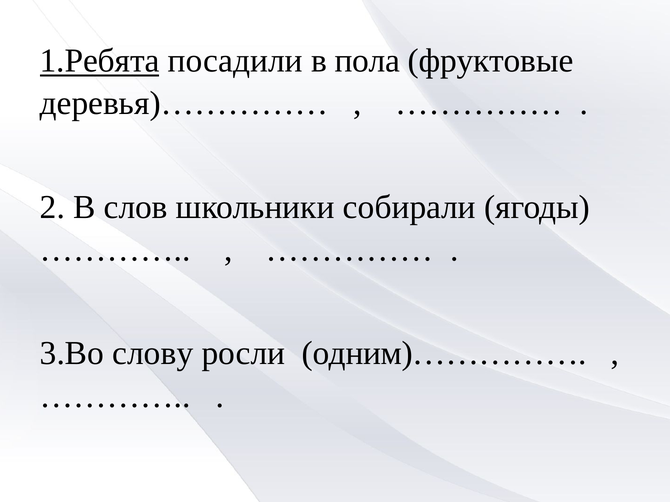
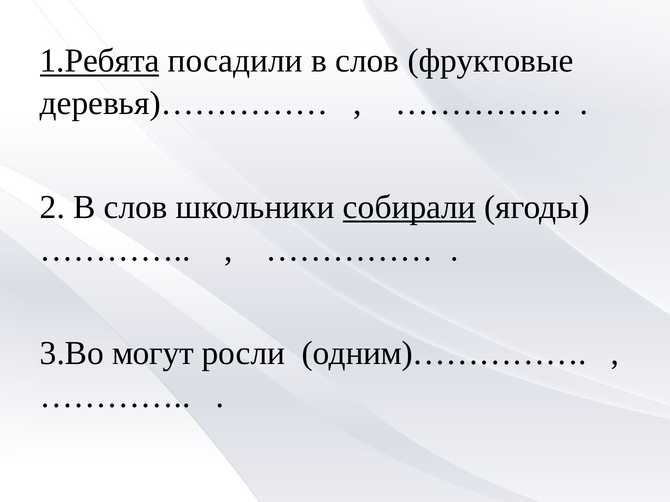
посадили в пола: пола -> слов (367, 61)
собирали underline: none -> present (409, 207)
слову: слову -> могут (153, 354)
